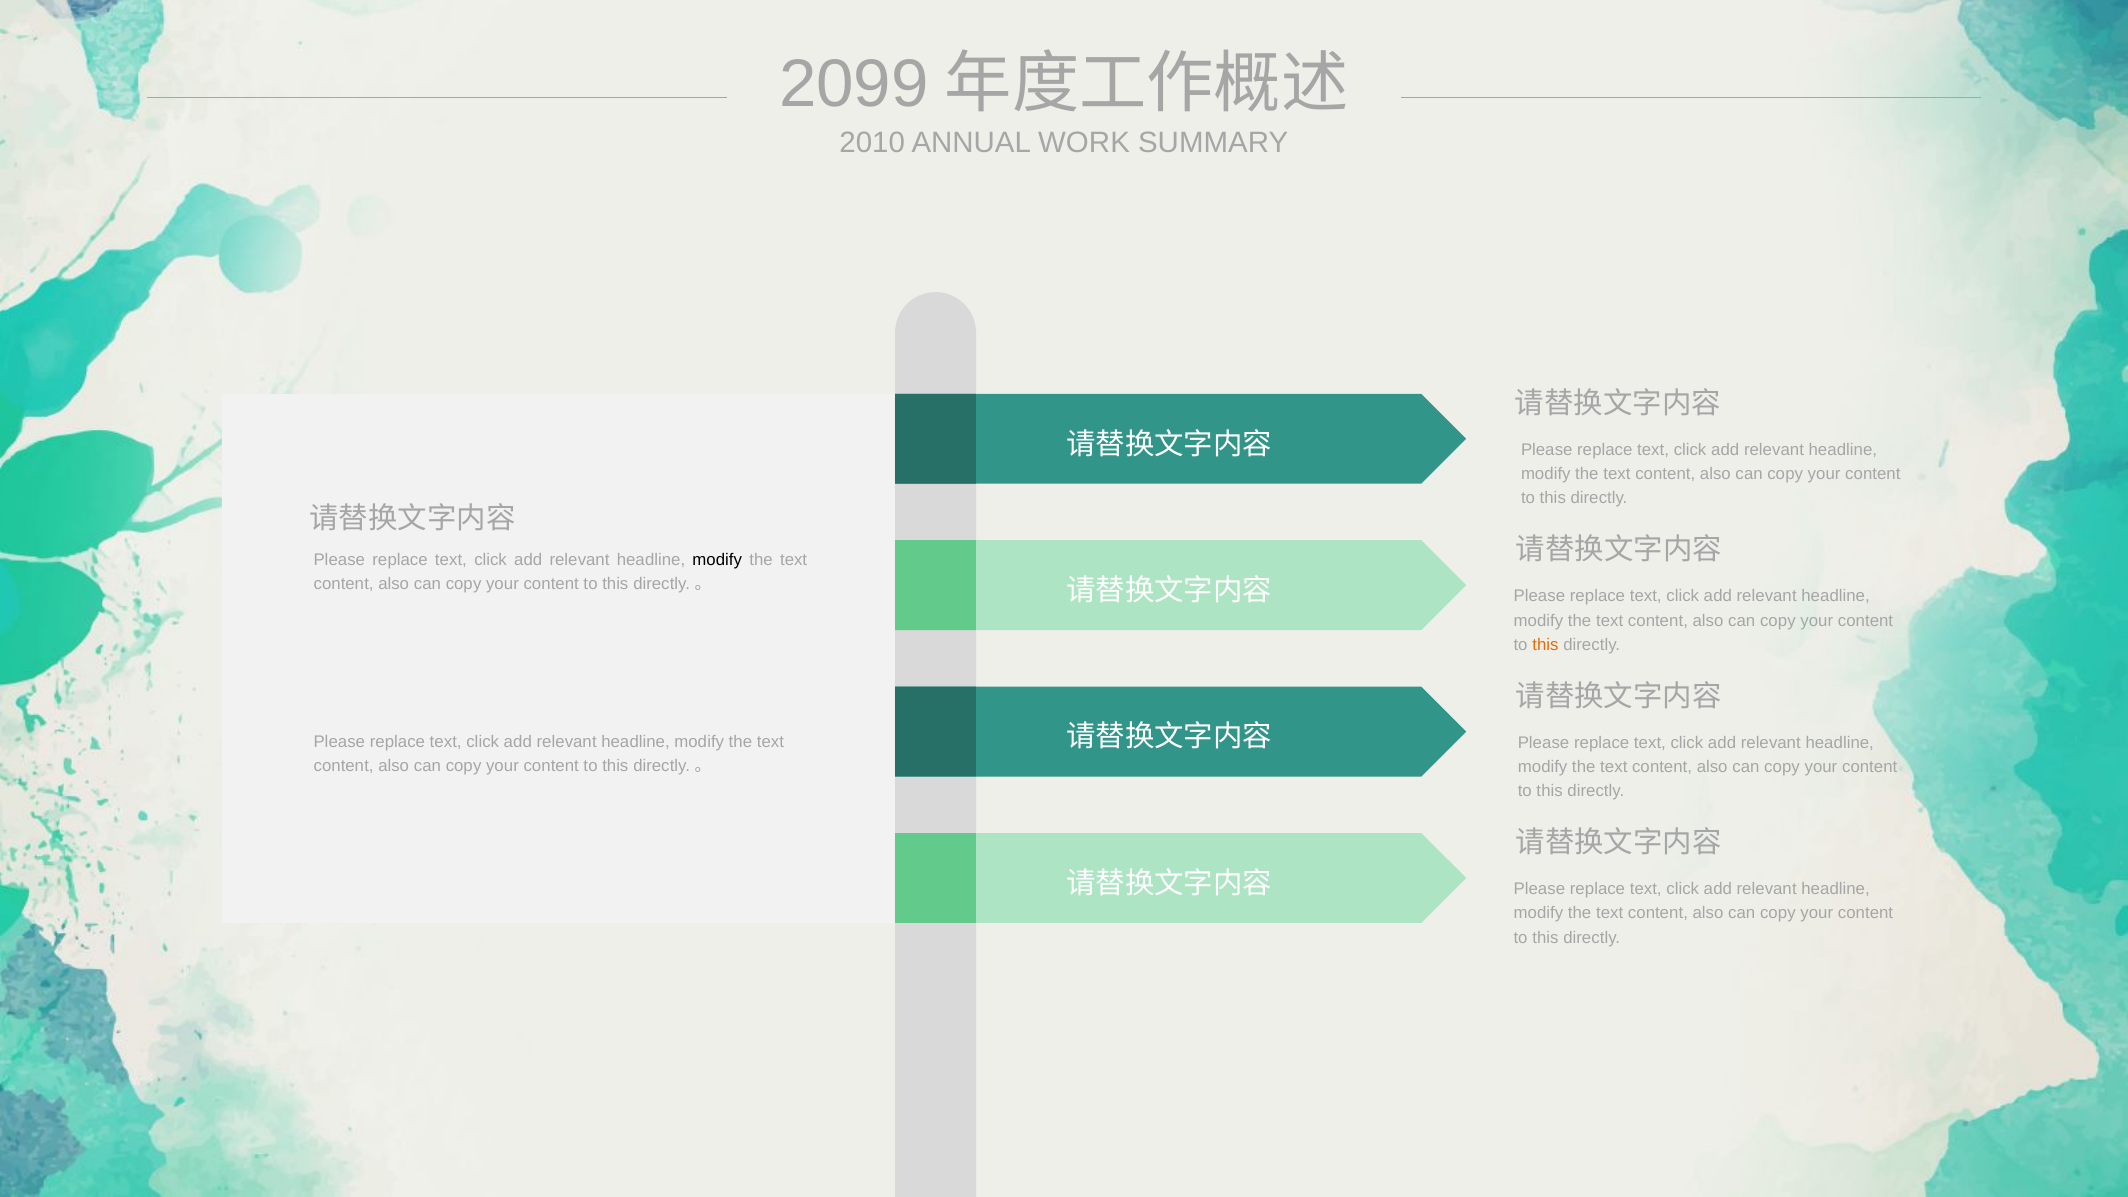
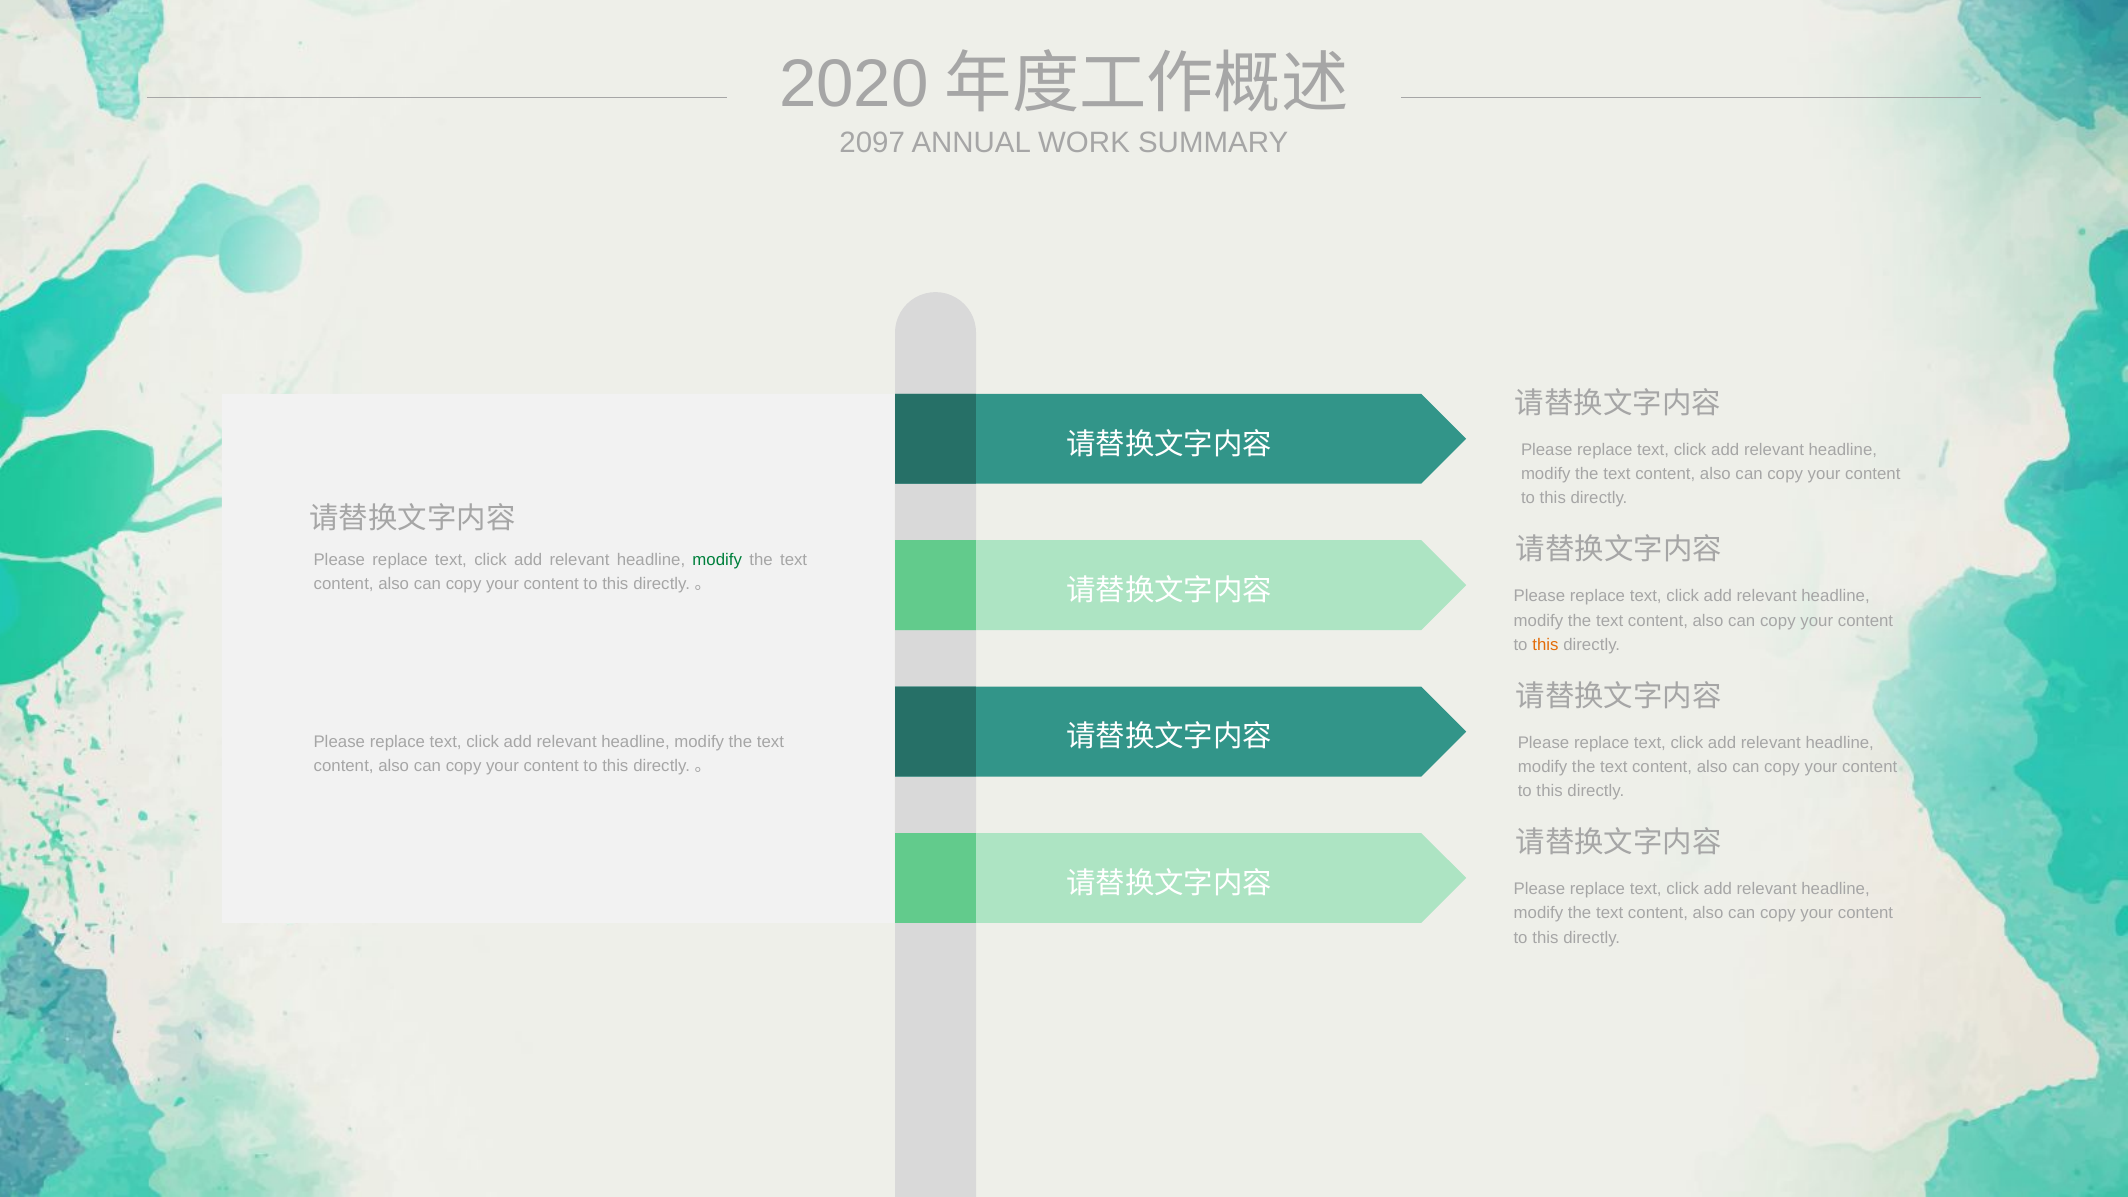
2099: 2099 -> 2020 (854, 84)
2010: 2010 -> 2097 (872, 143)
modify colour: black -> green (717, 560)
